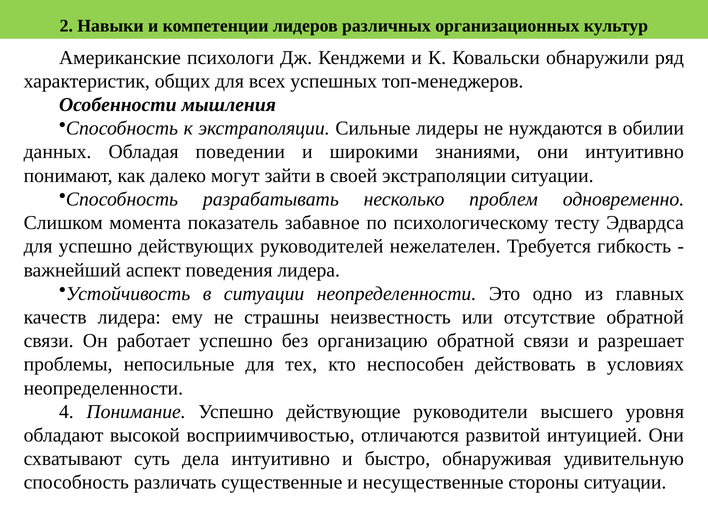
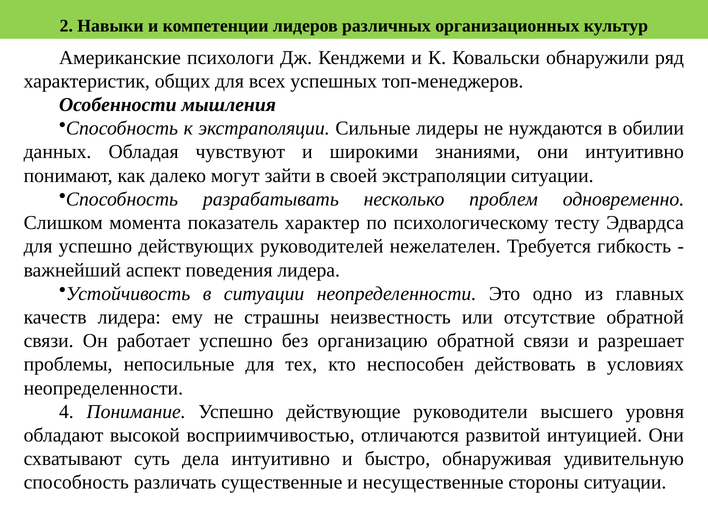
поведении: поведении -> чувствуют (240, 152)
забавное: забавное -> характер (322, 223)
